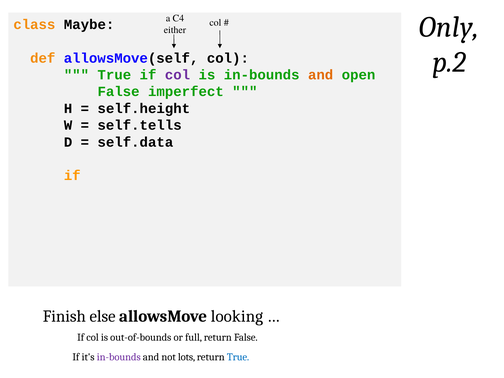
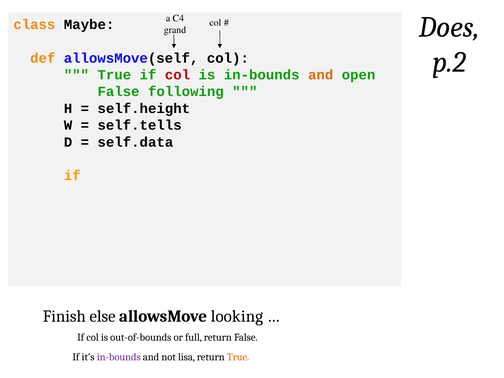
Only: Only -> Does (449, 27)
either: either -> grand (175, 30)
col colour: purple -> red (177, 75)
imperfect: imperfect -> following (186, 92)
lots: lots -> lisa (186, 357)
True colour: blue -> orange (238, 357)
